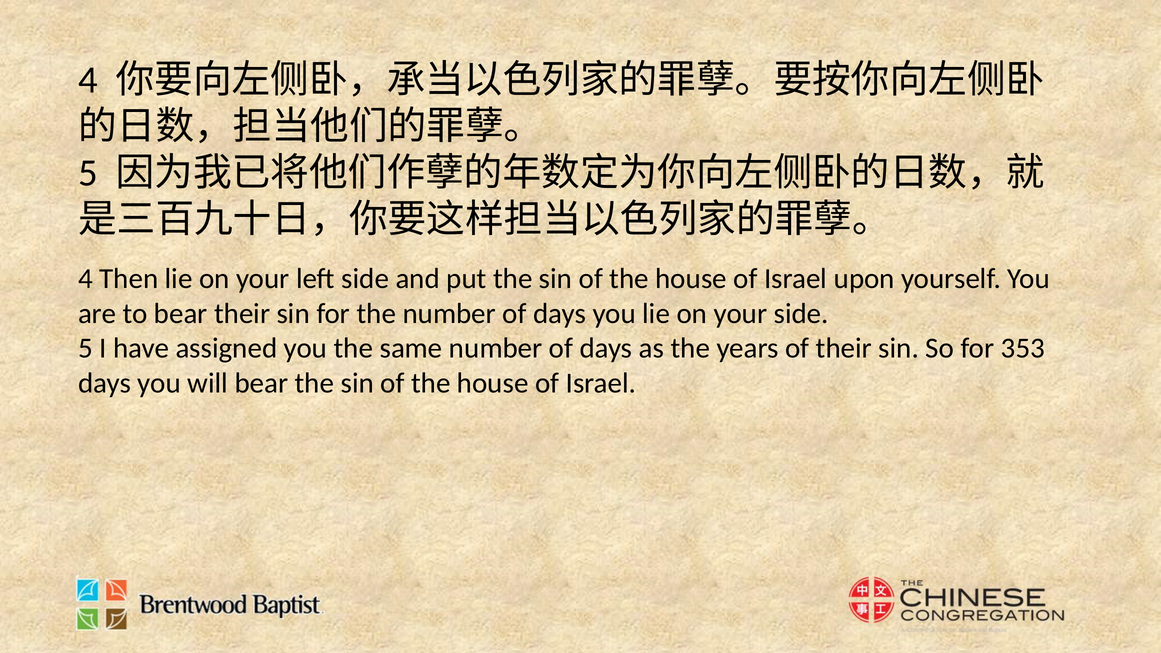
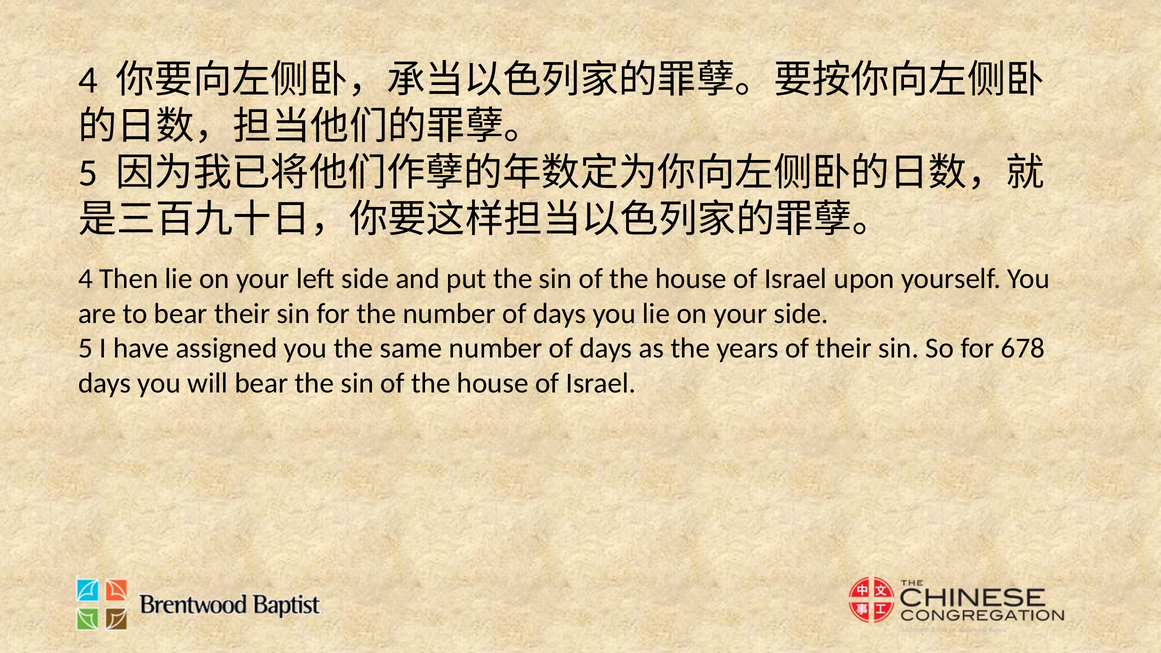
353: 353 -> 678 (1023, 348)
